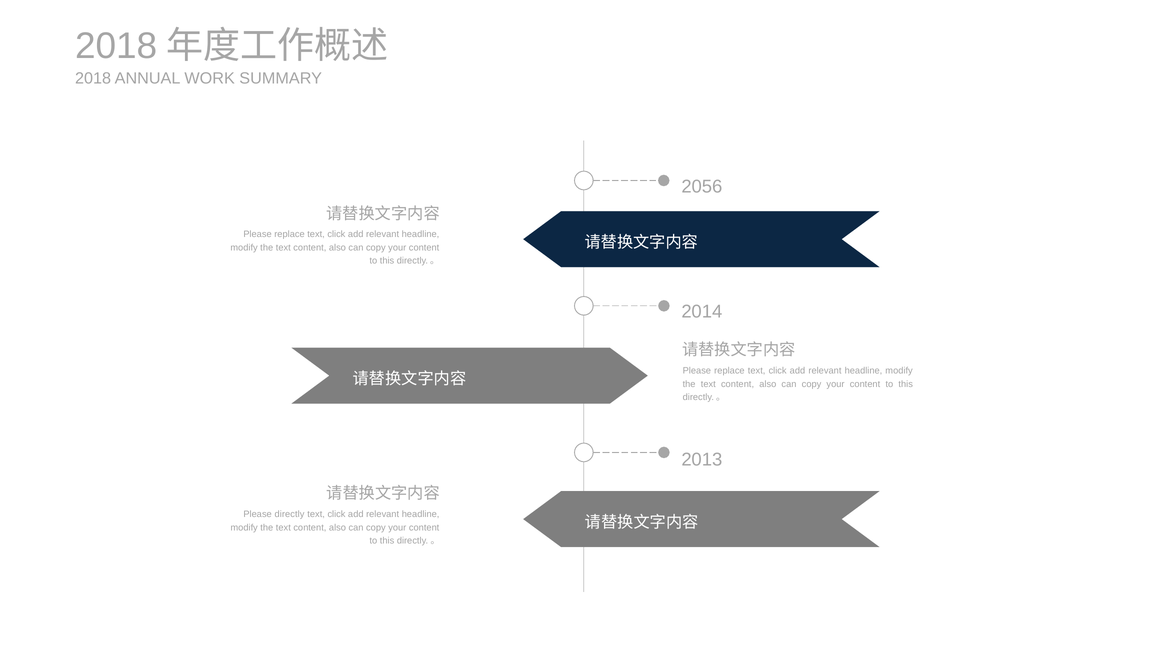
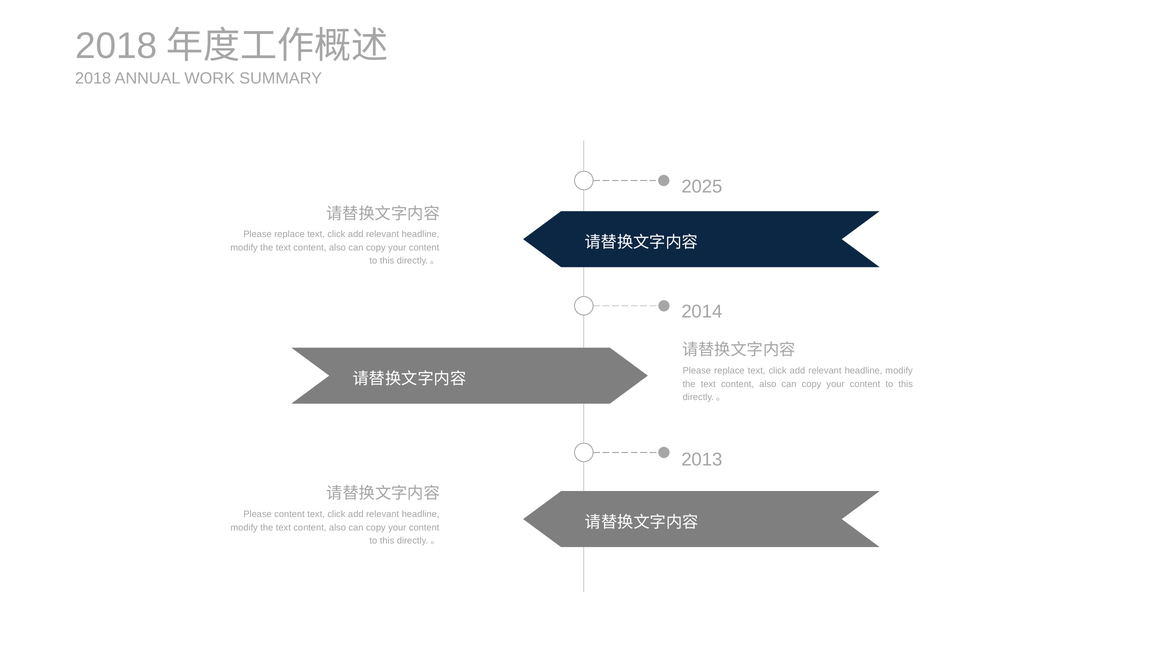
2056: 2056 -> 2025 (702, 186)
Please directly: directly -> content (290, 514)
